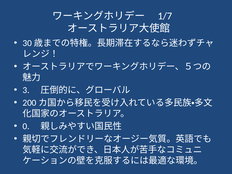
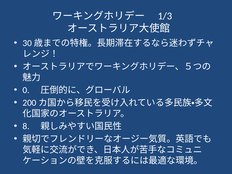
1/7: 1/7 -> 1/3 (165, 16)
3: 3 -> 0 (26, 90)
0: 0 -> 8 (26, 126)
